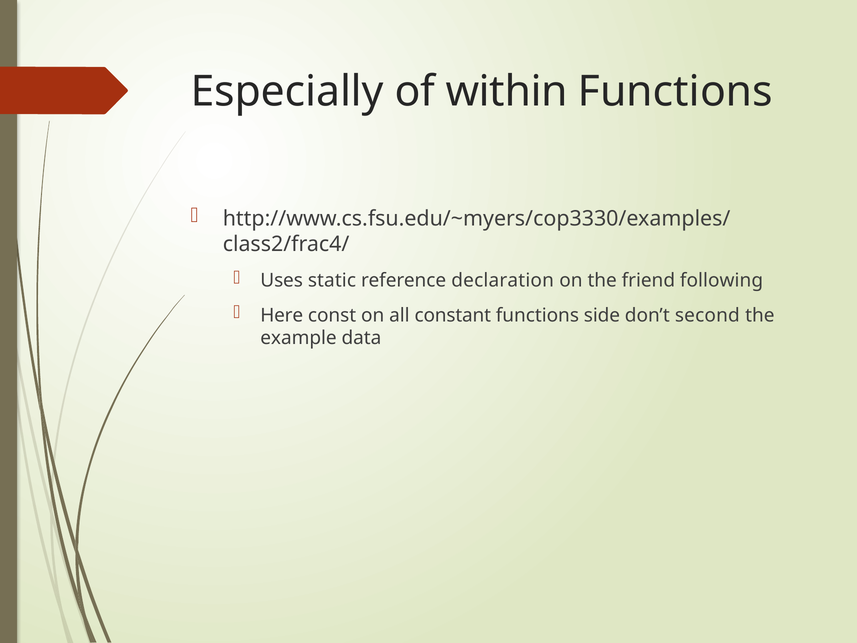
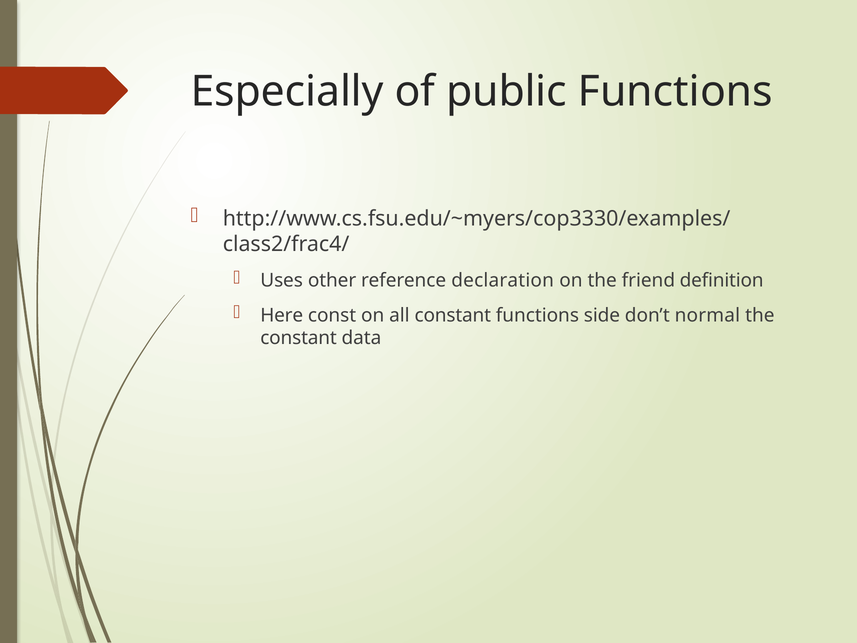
within: within -> public (507, 92)
static: static -> other (332, 280)
following: following -> definition (722, 280)
second: second -> normal (707, 315)
example: example -> constant (299, 338)
